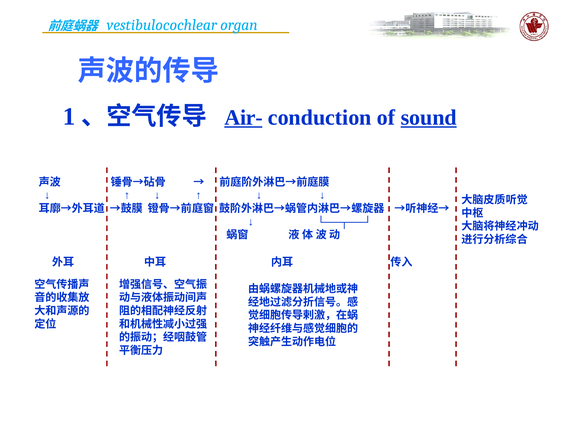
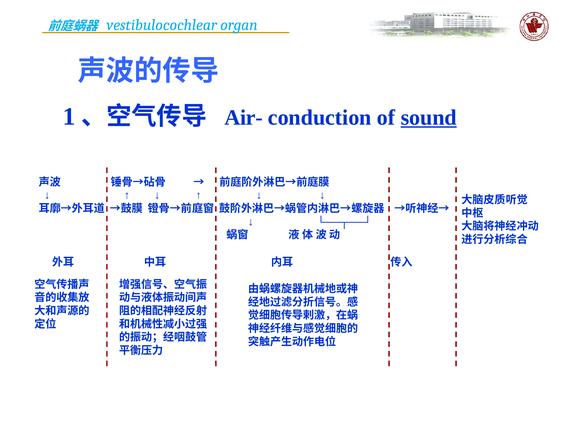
Air- underline: present -> none (244, 117)
